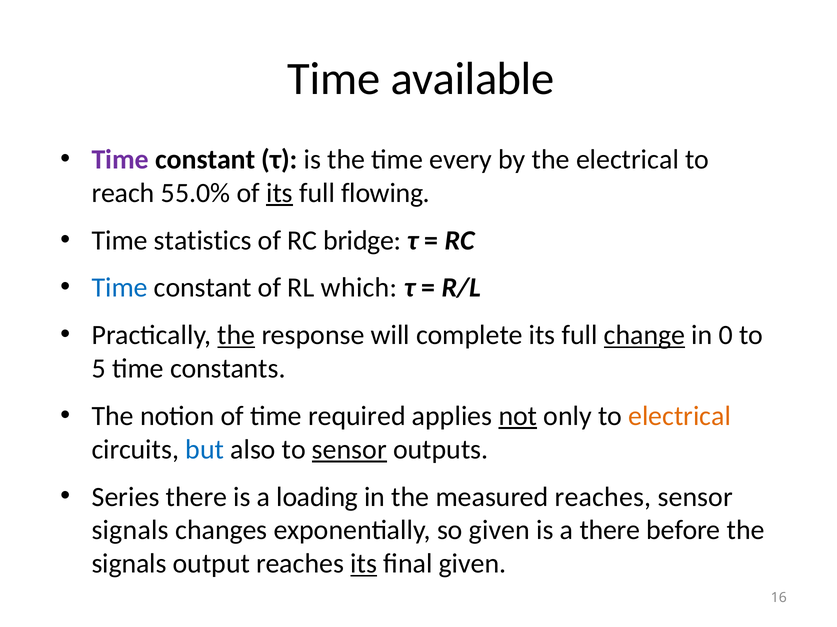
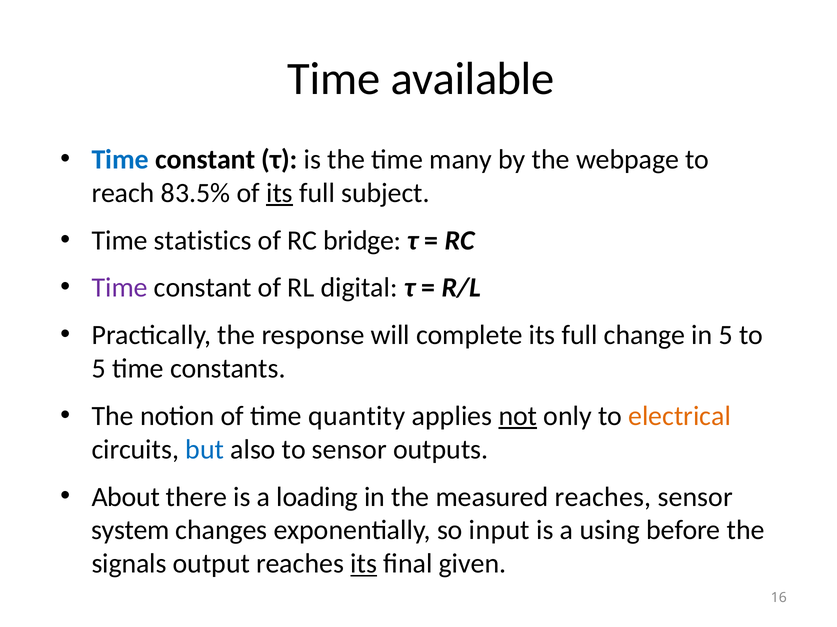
Time colour: purple -> blue (120, 160)
every: every -> many (461, 160)
the electrical: electrical -> webpage (628, 160)
55.0%: 55.0% -> 83.5% (196, 193)
flowing: flowing -> subject (385, 193)
Time colour: blue -> purple (120, 288)
which: which -> digital (359, 288)
the underline: present -> none (236, 336)
change underline: present -> none (645, 336)
in 0: 0 -> 5 (726, 336)
required: required -> quantity (357, 417)
sensor underline: present -> none (349, 450)
Series: Series -> About (126, 497)
signals: signals -> system (130, 531)
so given: given -> input (499, 531)
a there: there -> using (610, 531)
